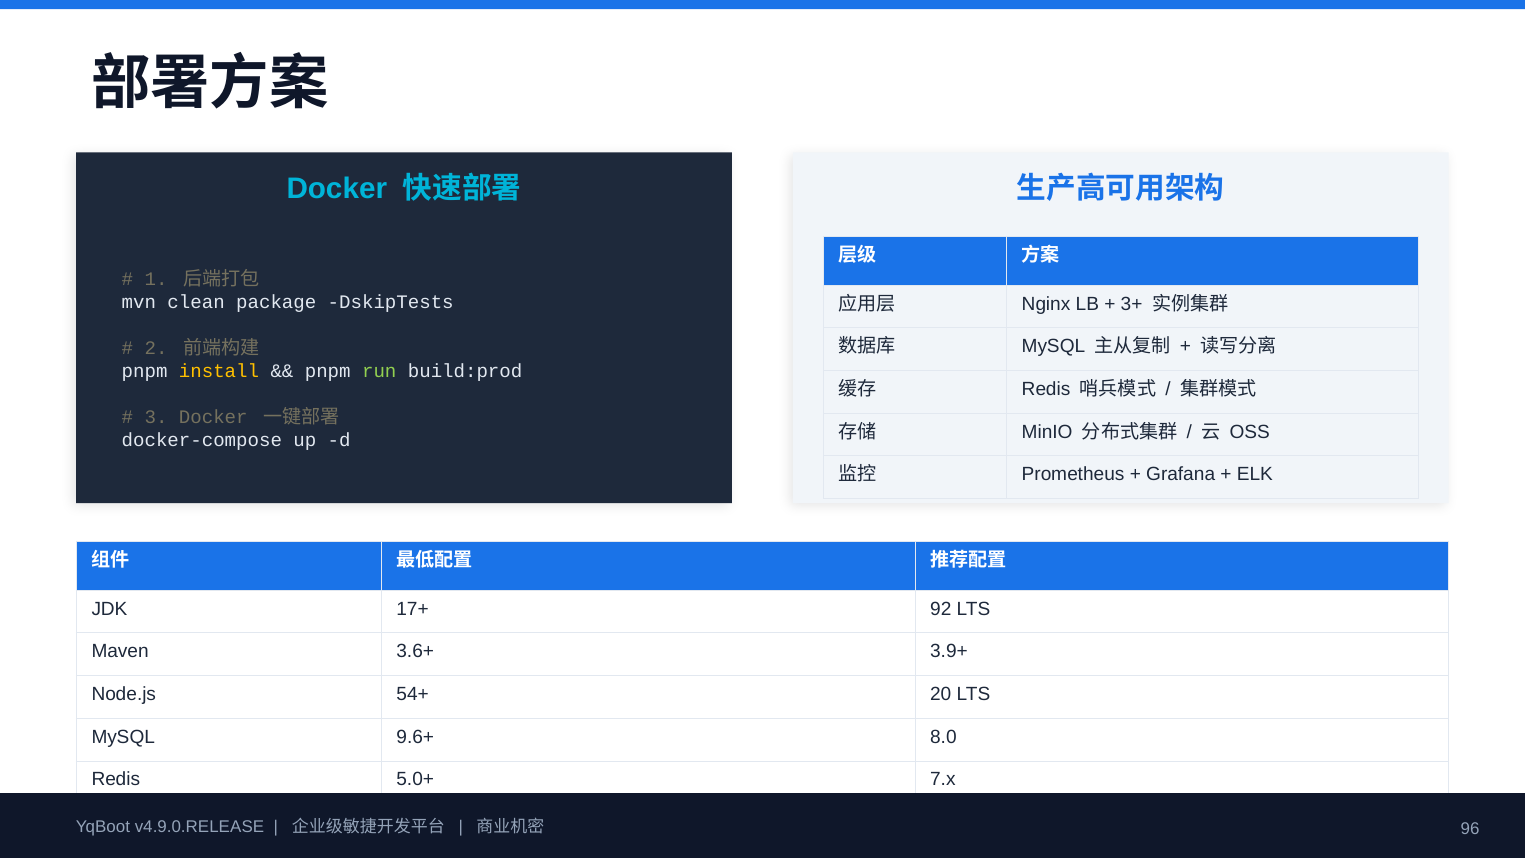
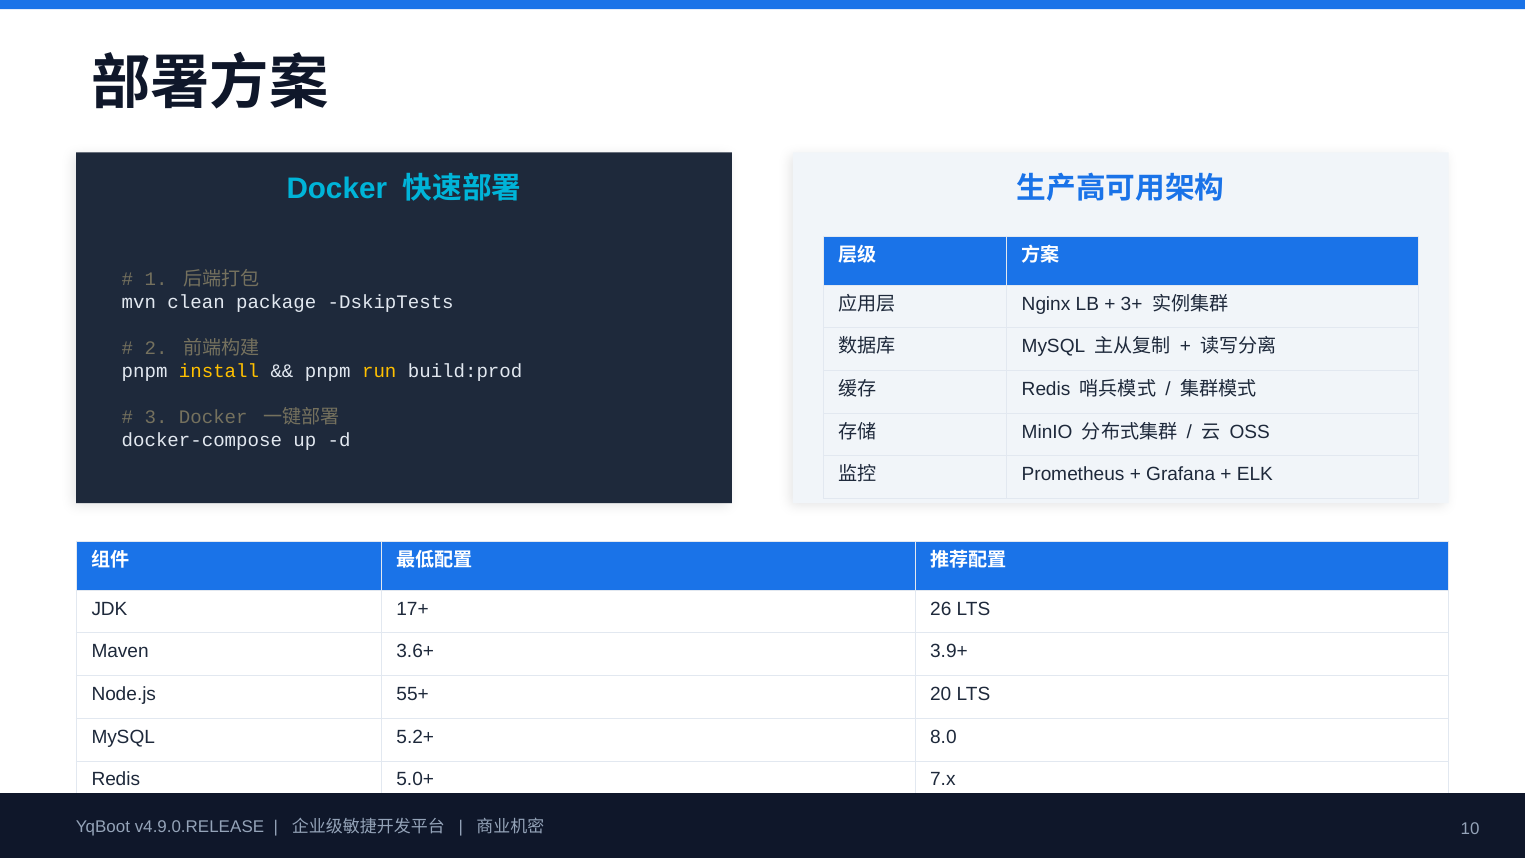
run colour: light green -> yellow (379, 371)
92: 92 -> 26 (941, 609)
54+: 54+ -> 55+ (413, 694)
9.6+: 9.6+ -> 5.2+ (415, 737)
96: 96 -> 10 (1470, 828)
